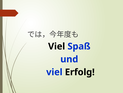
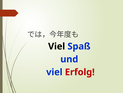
Erfolg colour: black -> red (80, 72)
